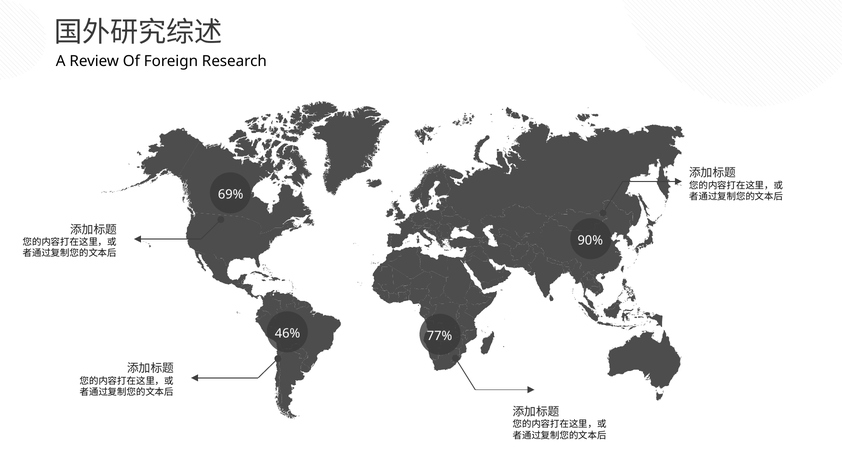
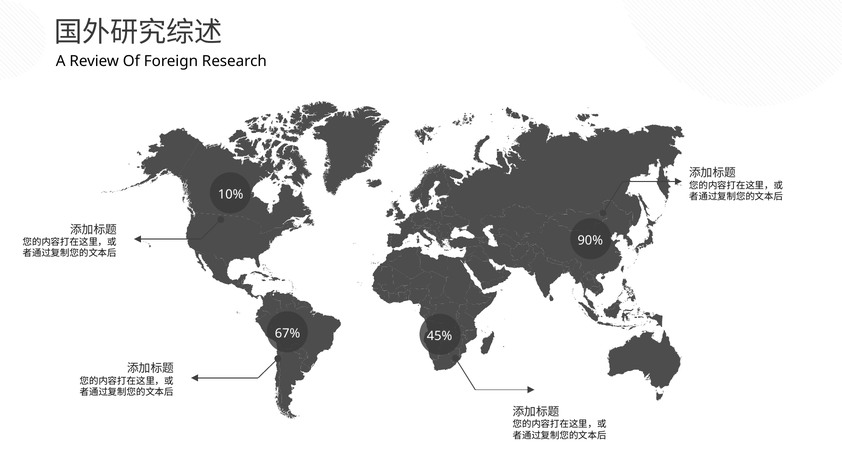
69%: 69% -> 10% (231, 194)
46%: 46% -> 67% (288, 333)
77%: 77% -> 45% (440, 336)
